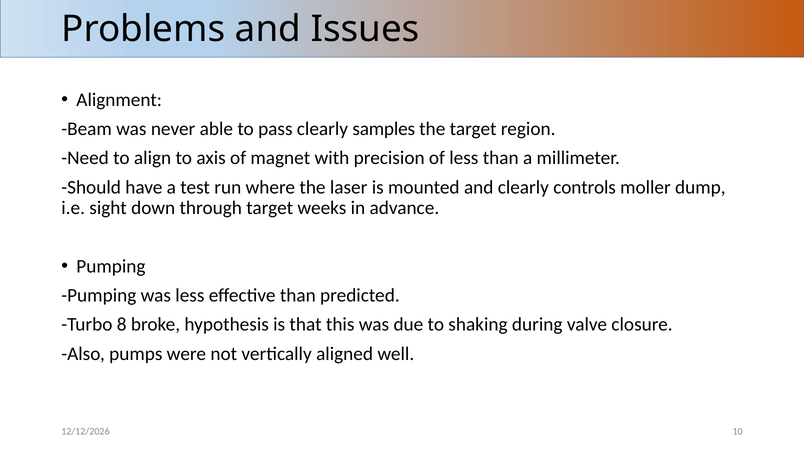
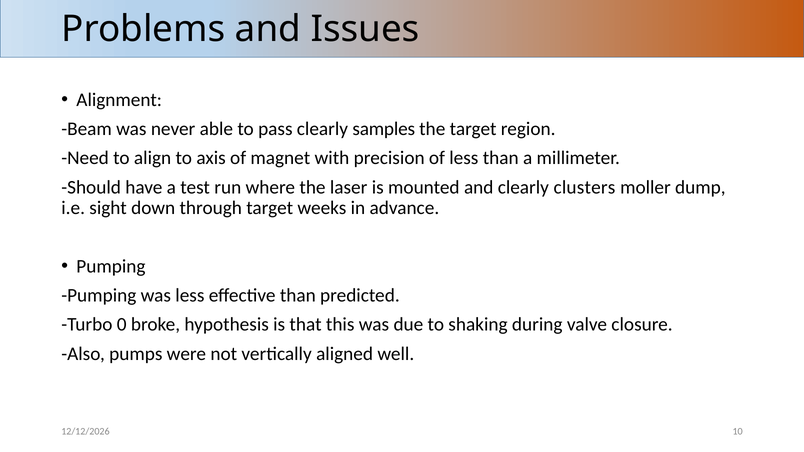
controls: controls -> clusters (584, 187)
8: 8 -> 0 (122, 325)
